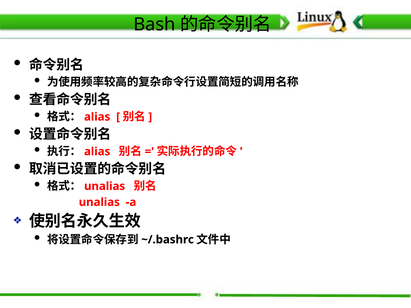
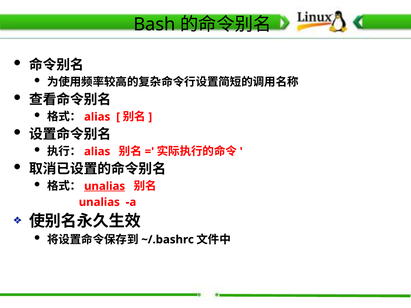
unalias underline: none -> present (105, 186)
